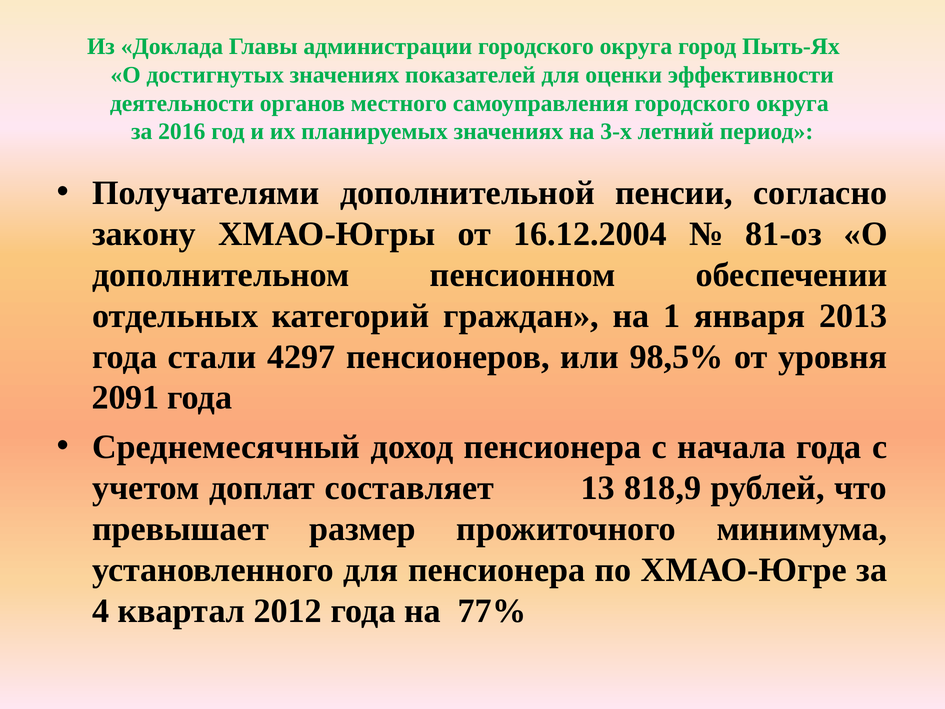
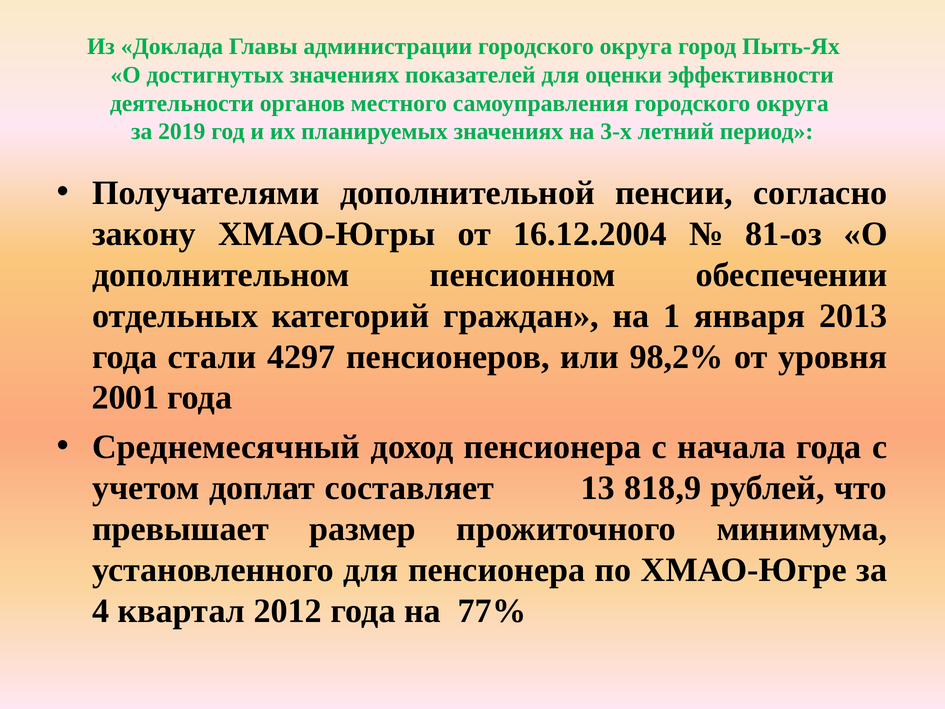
2016: 2016 -> 2019 (182, 132)
98,5%: 98,5% -> 98,2% (677, 357)
2091: 2091 -> 2001 (125, 398)
